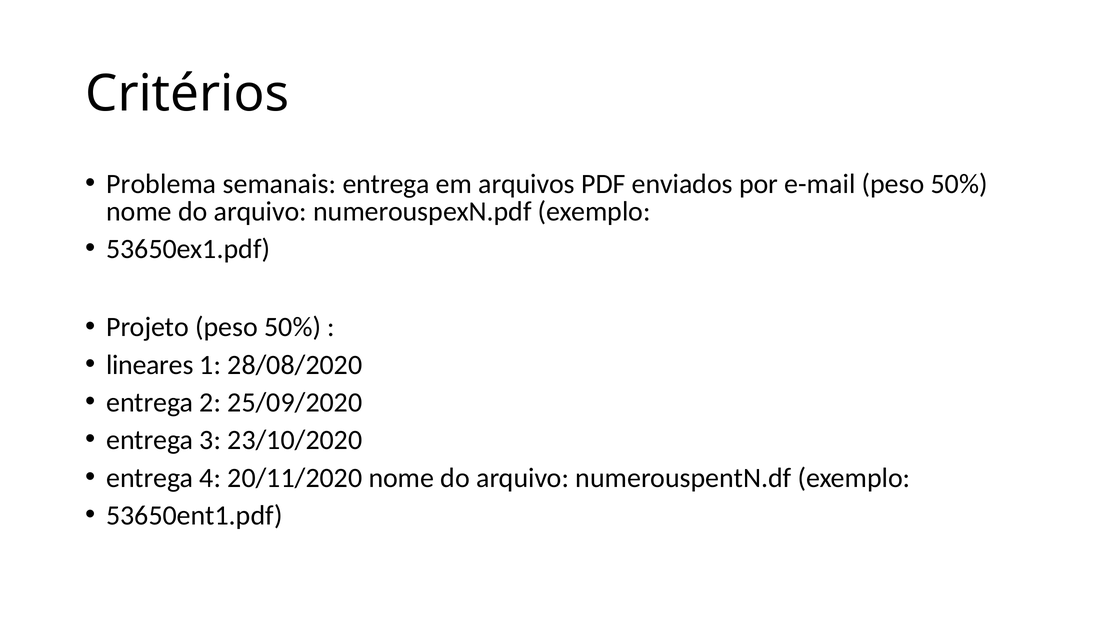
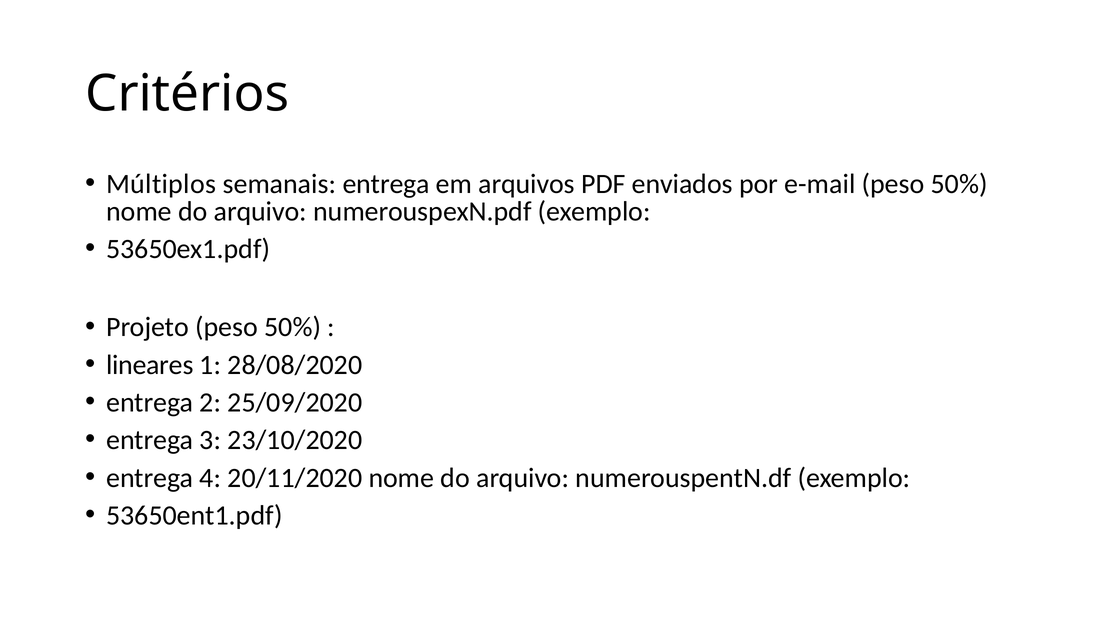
Problema: Problema -> Múltiplos (161, 184)
